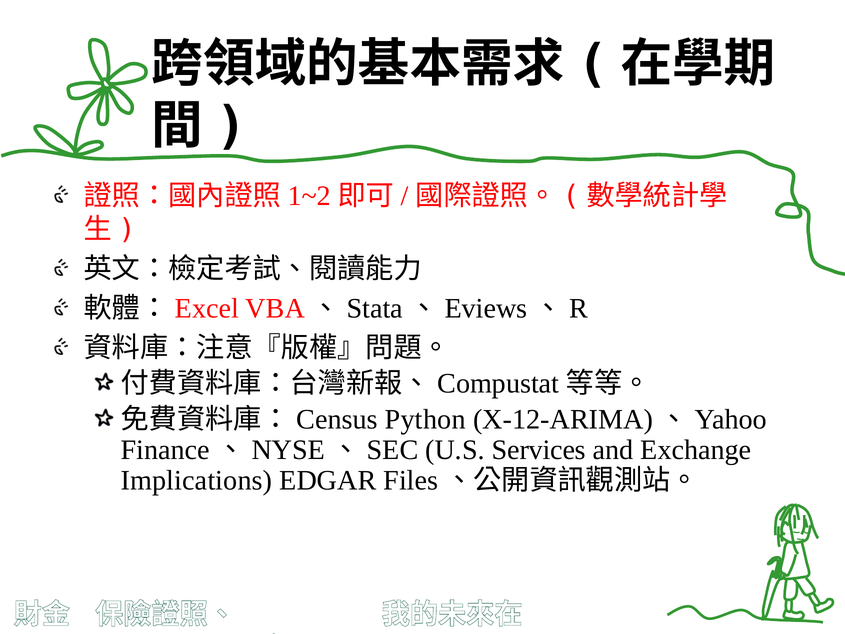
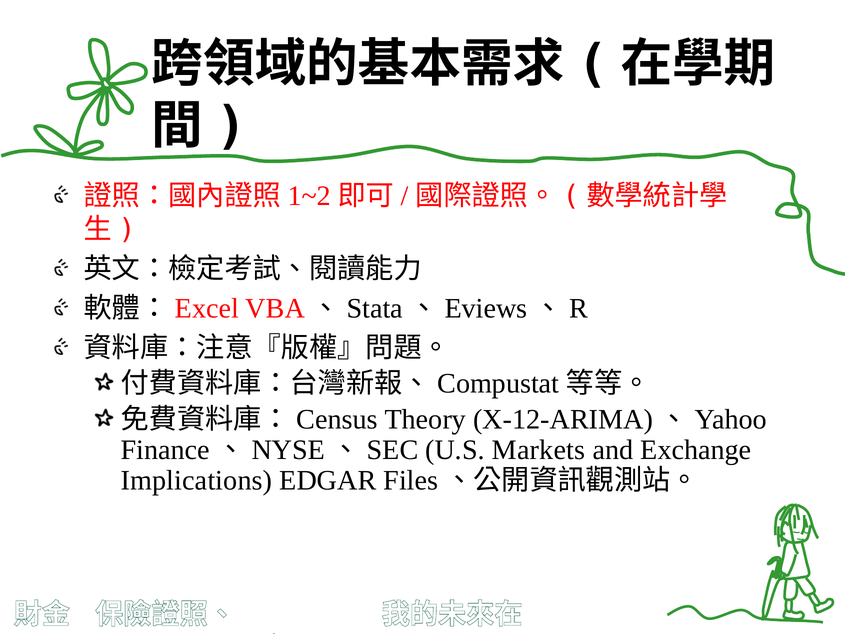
Python: Python -> Theory (425, 419)
Services: Services -> Markets (539, 450)
